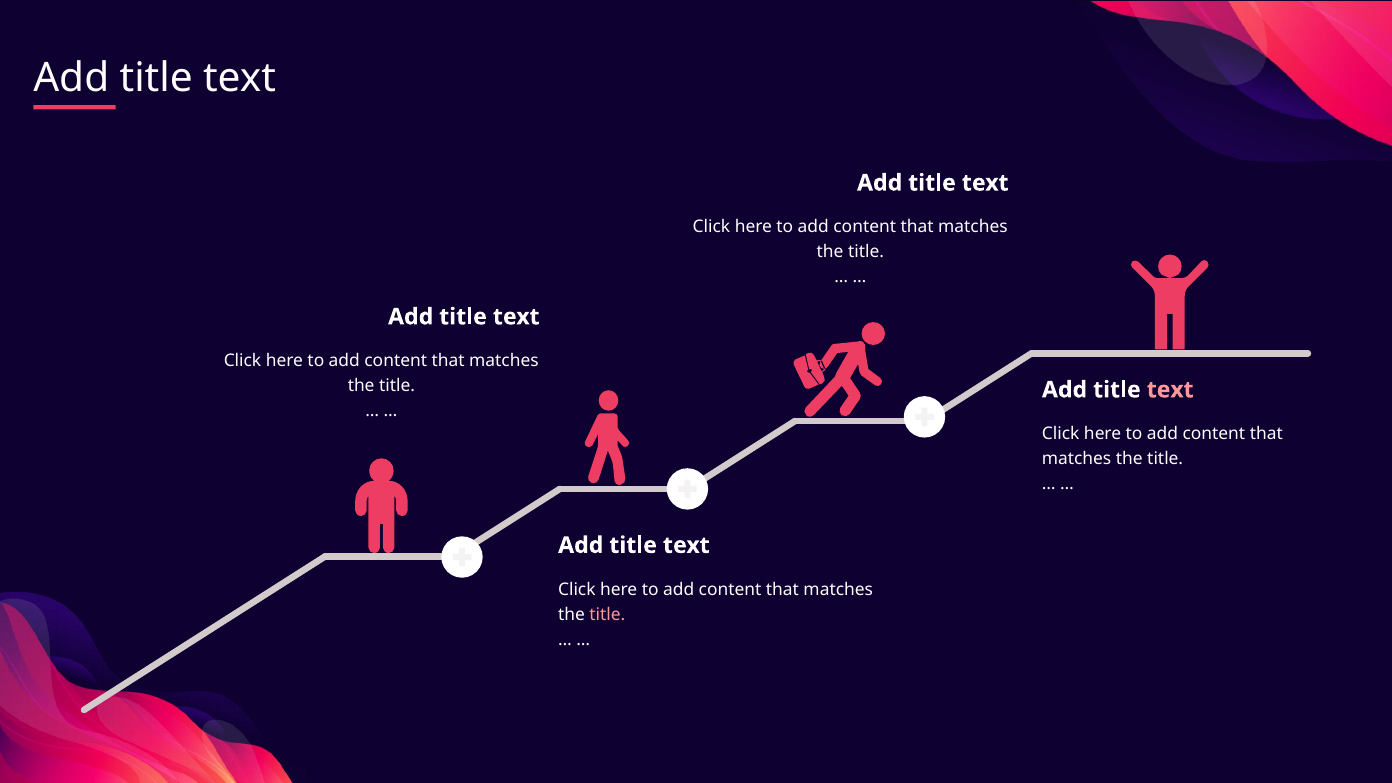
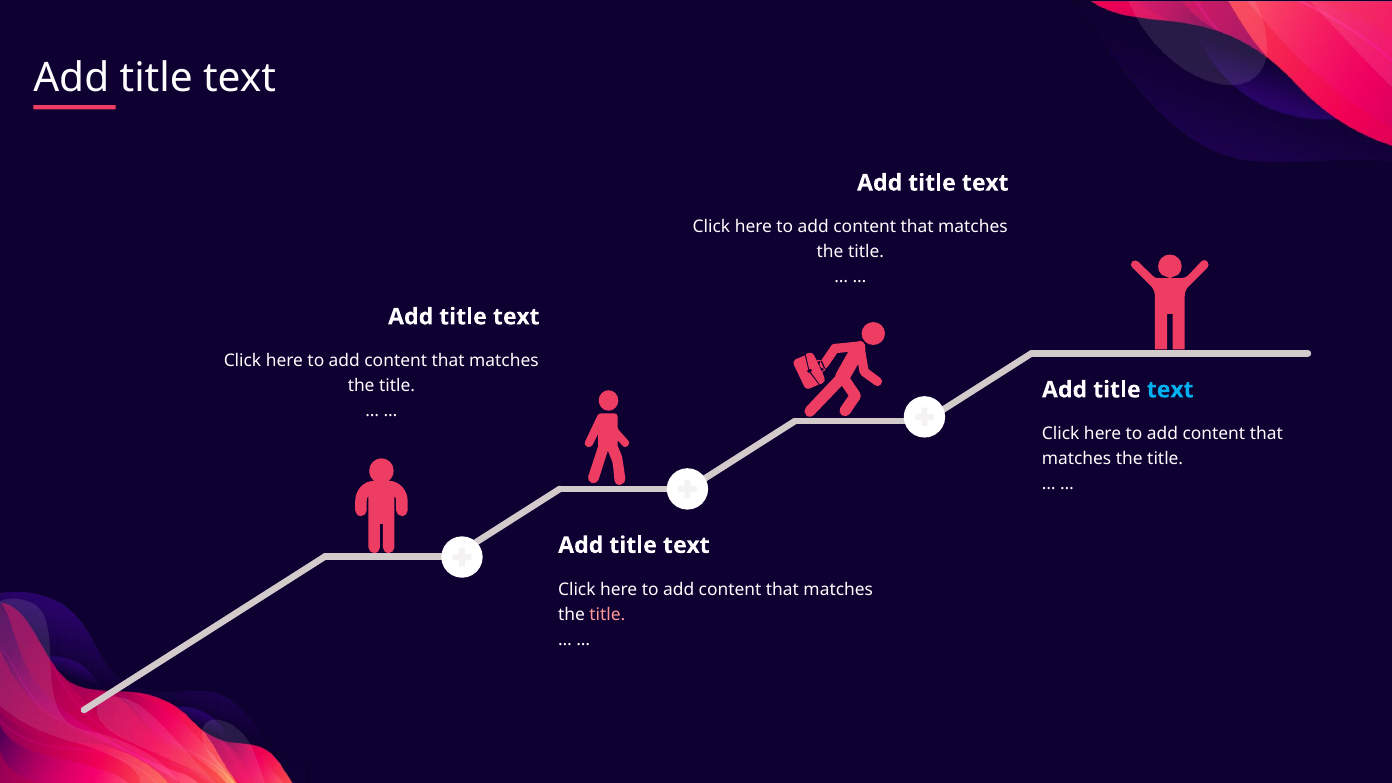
text colour: pink -> light blue (1170, 390)
